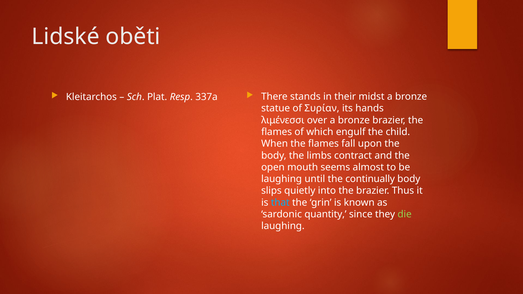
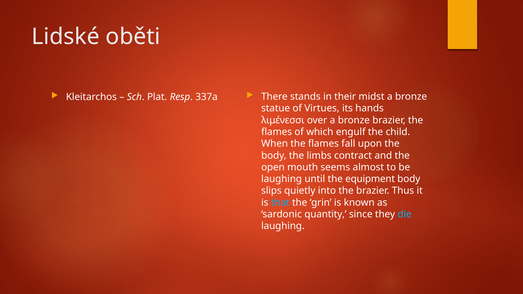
Συρίαν: Συρίαν -> Virtues (322, 108)
continually: continually -> equipment (370, 179)
die colour: light green -> light blue (405, 214)
